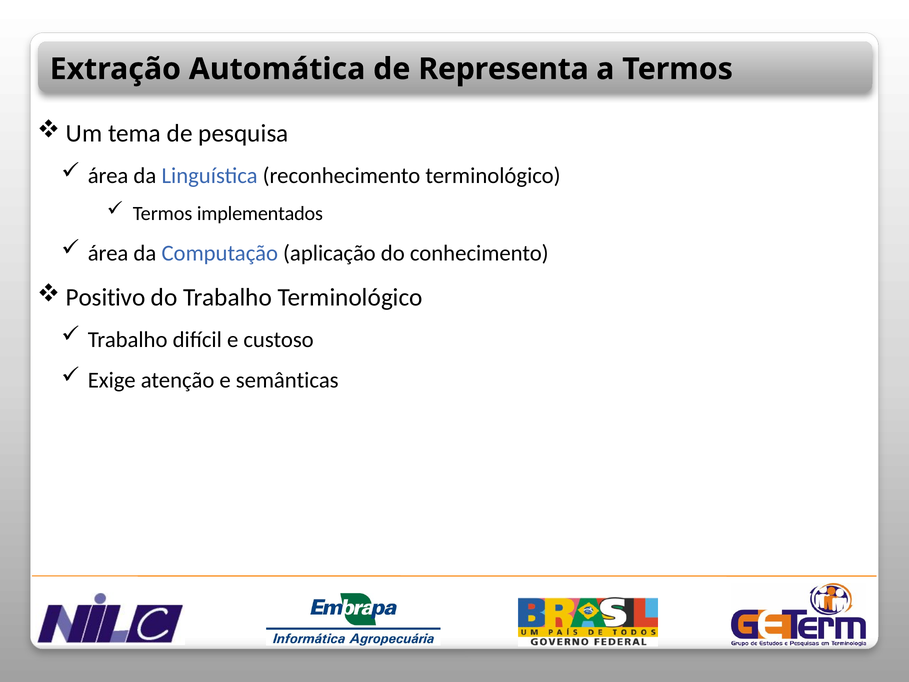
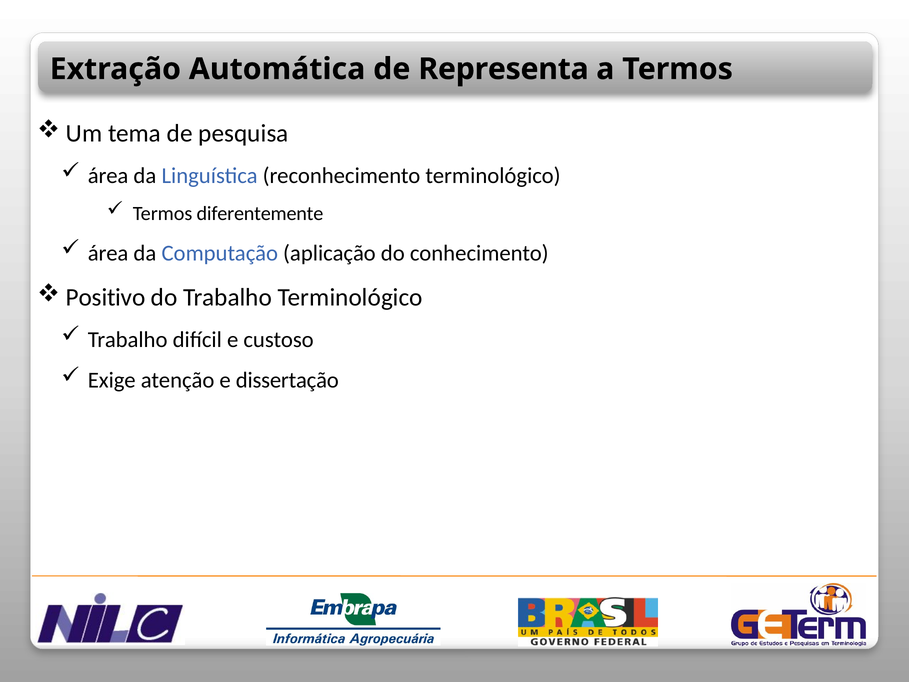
implementados: implementados -> diferentemente (260, 214)
semânticas: semânticas -> dissertação (287, 380)
